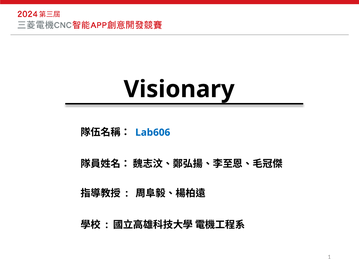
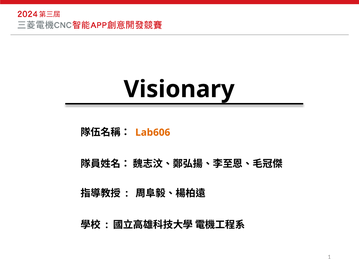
Lab606 colour: blue -> orange (153, 133)
